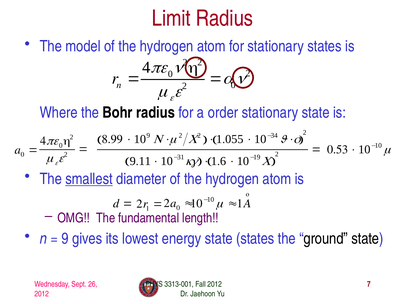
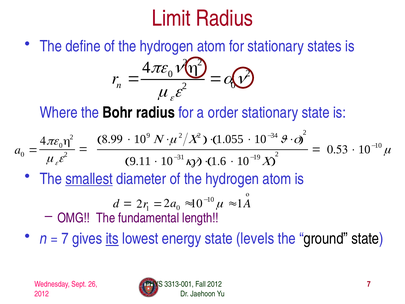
model: model -> define (83, 46)
9: 9 -> 7 (65, 239)
its underline: none -> present (112, 239)
state states: states -> levels (255, 239)
